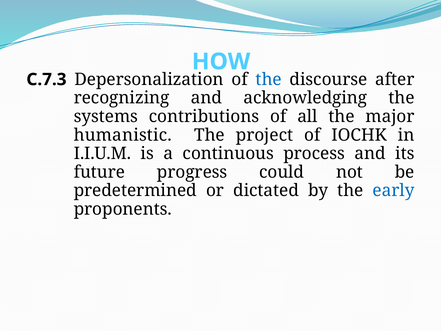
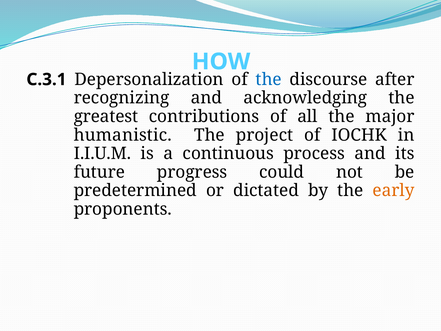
C.7.3: C.7.3 -> C.3.1 (46, 79)
systems: systems -> greatest (106, 116)
early colour: blue -> orange (394, 190)
